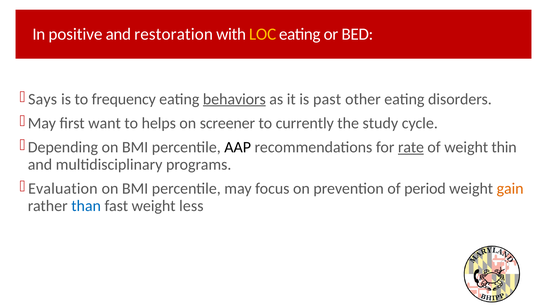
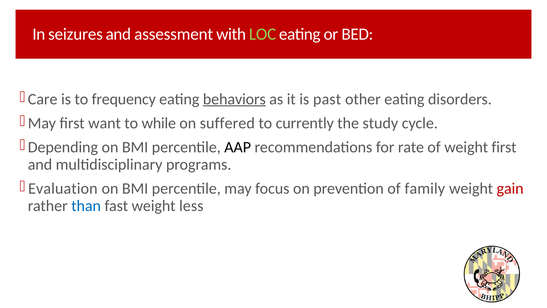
positive: positive -> seizures (76, 34)
restoration: restoration -> assessment (174, 34)
LOC colour: yellow -> light green (263, 34)
Says: Says -> Care (43, 99)
helps: helps -> while (159, 123)
screener: screener -> suffered (227, 123)
rate underline: present -> none (411, 147)
weight thin: thin -> first (504, 147)
period: period -> family (425, 188)
gain colour: orange -> red (510, 188)
